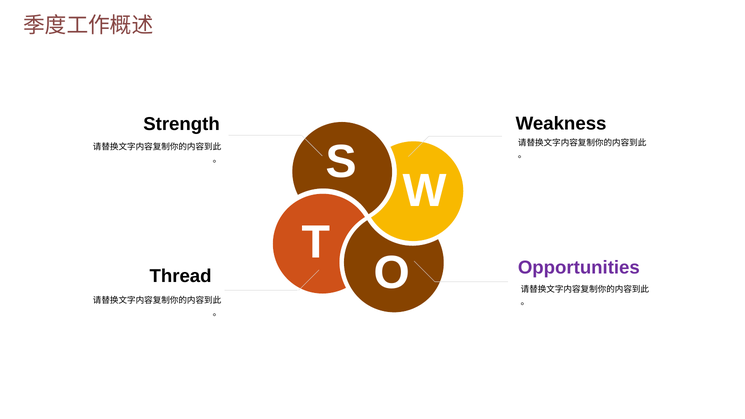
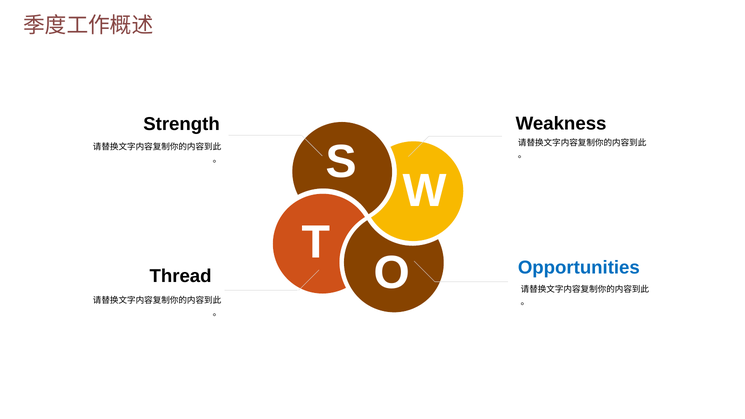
Opportunities colour: purple -> blue (579, 268)
